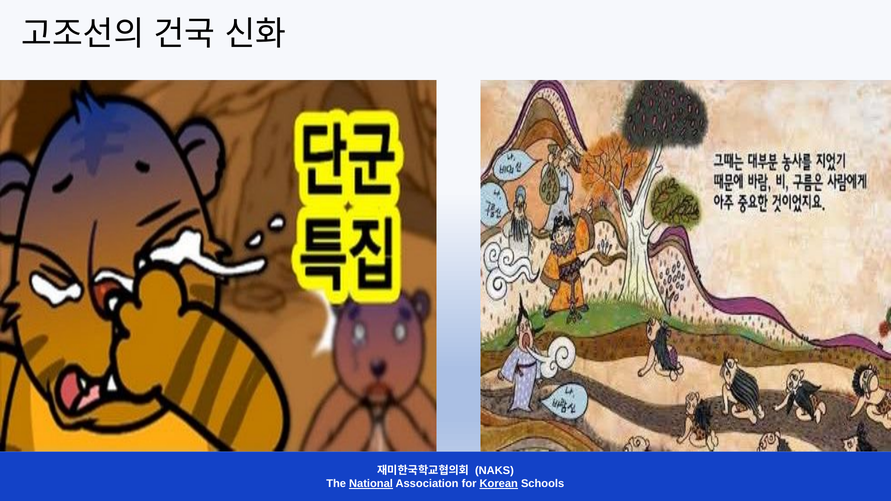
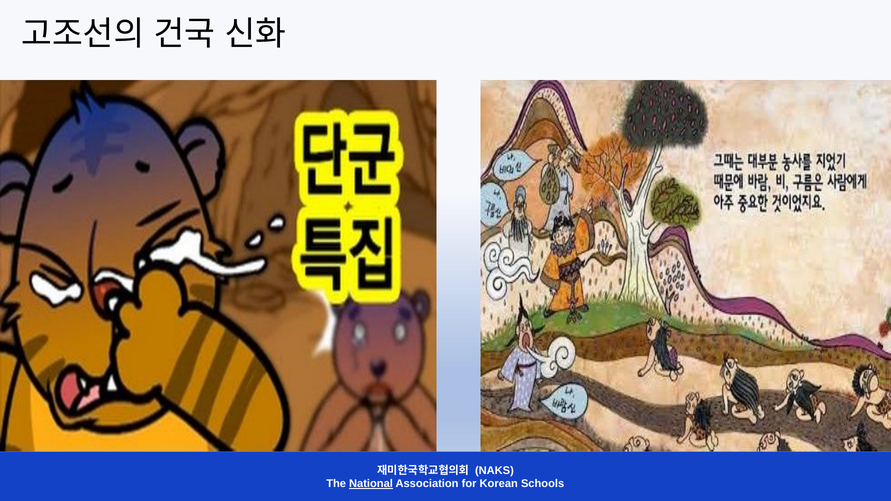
Korean underline: present -> none (499, 484)
